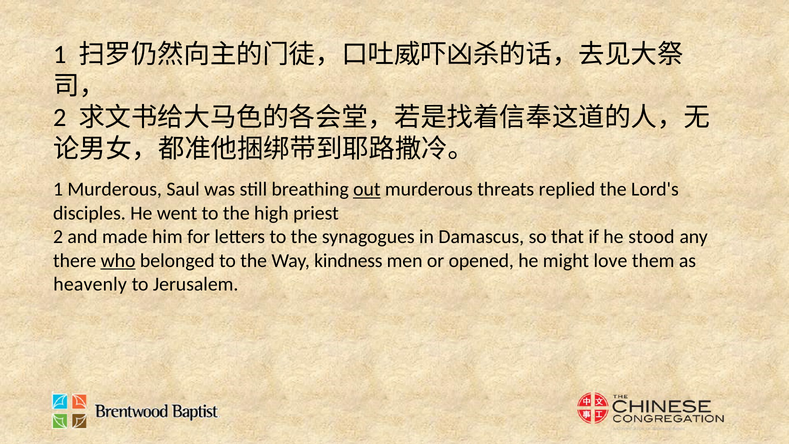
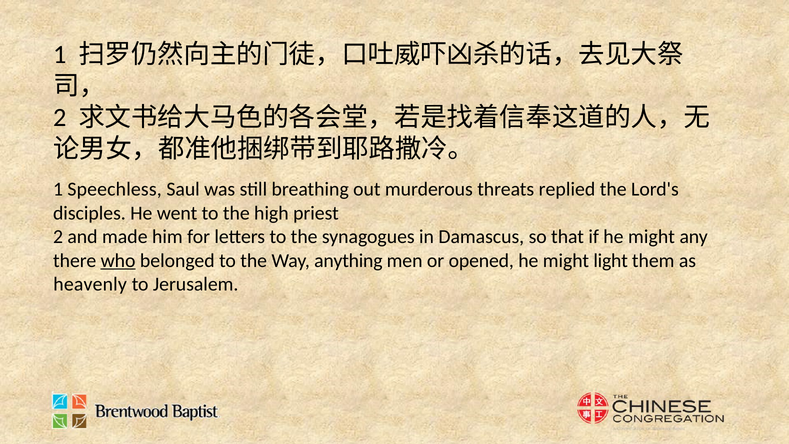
1 Murderous: Murderous -> Speechless (115, 189)
out underline: present -> none (367, 189)
if he stood: stood -> might (651, 237)
kindness: kindness -> anything (348, 260)
love: love -> light (611, 260)
